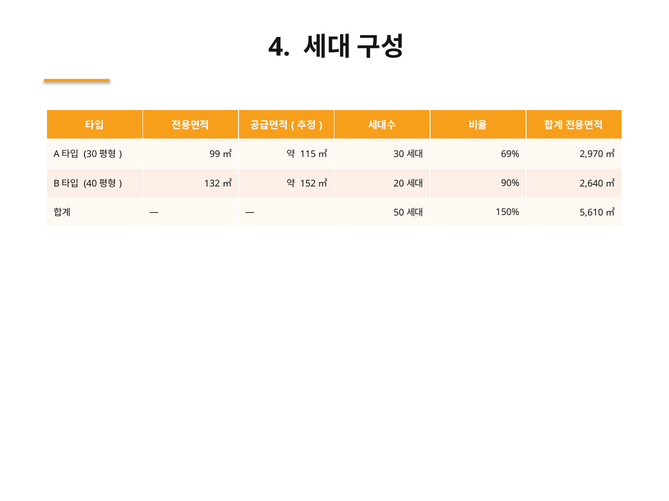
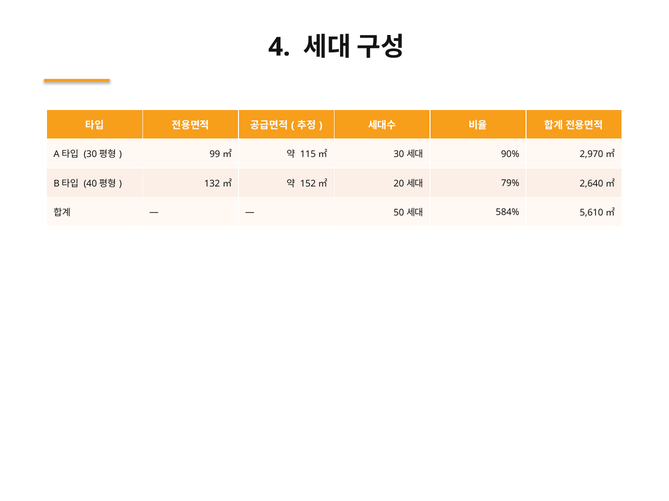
69%: 69% -> 90% (510, 154)
90%: 90% -> 79% (510, 183)
150%: 150% -> 584% (508, 213)
